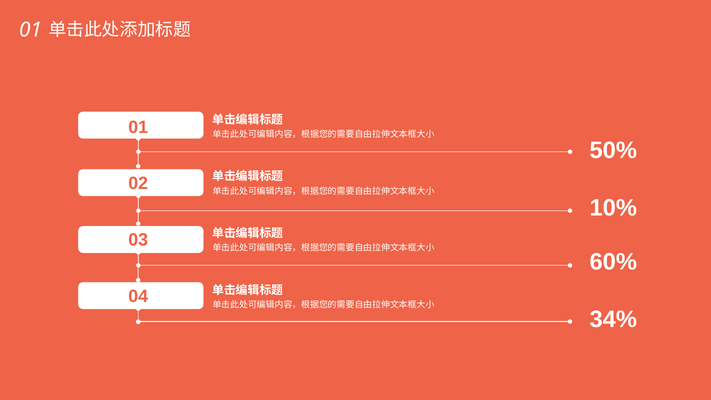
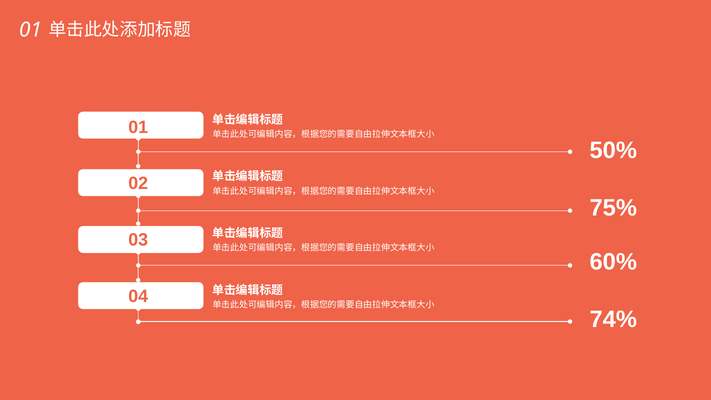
10%: 10% -> 75% (613, 208)
34%: 34% -> 74% (613, 319)
